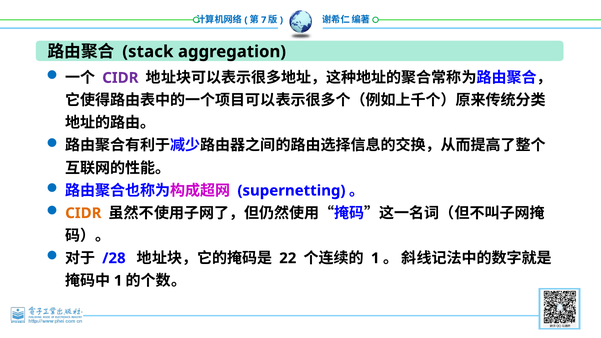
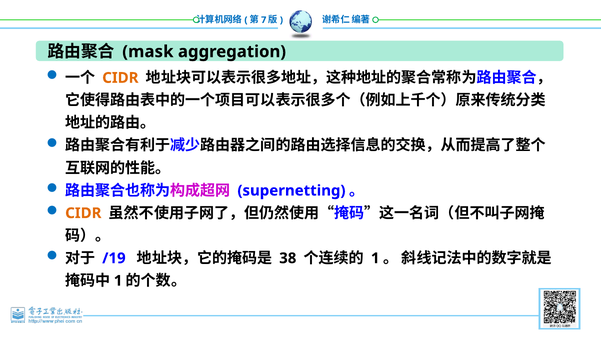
stack: stack -> mask (148, 52)
CIDR colour: purple -> orange (120, 78)
/28: /28 -> /19 (114, 258)
22: 22 -> 38 (288, 258)
